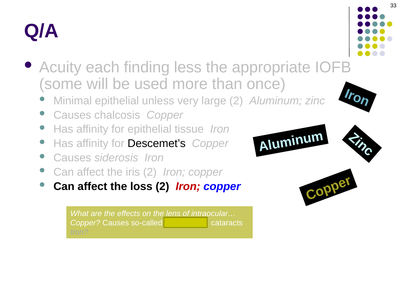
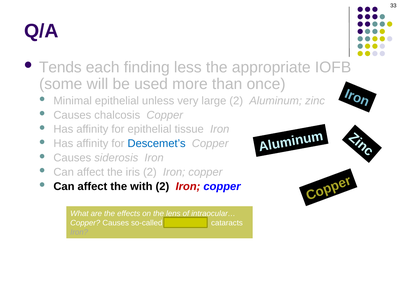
Acuity: Acuity -> Tends (60, 67)
Descemet’s colour: black -> blue (157, 143)
loss: loss -> with (141, 186)
